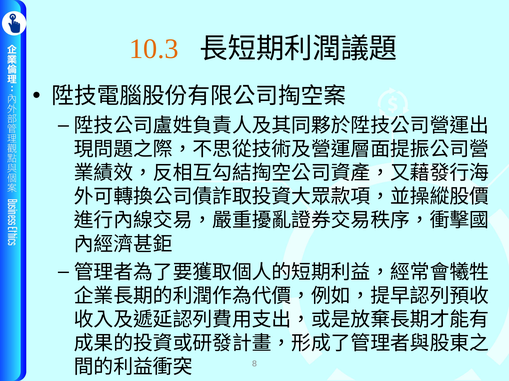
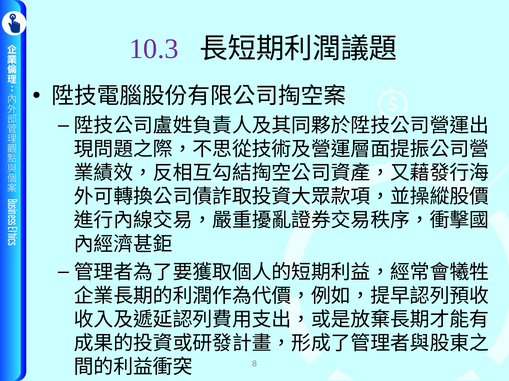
10.3 colour: orange -> purple (154, 49)
